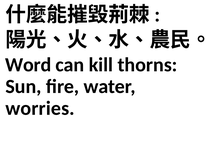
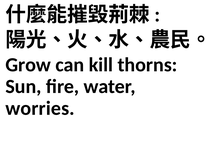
Word: Word -> Grow (28, 65)
